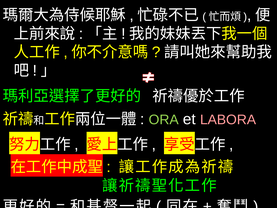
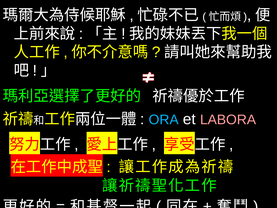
ORA colour: light green -> light blue (164, 120)
